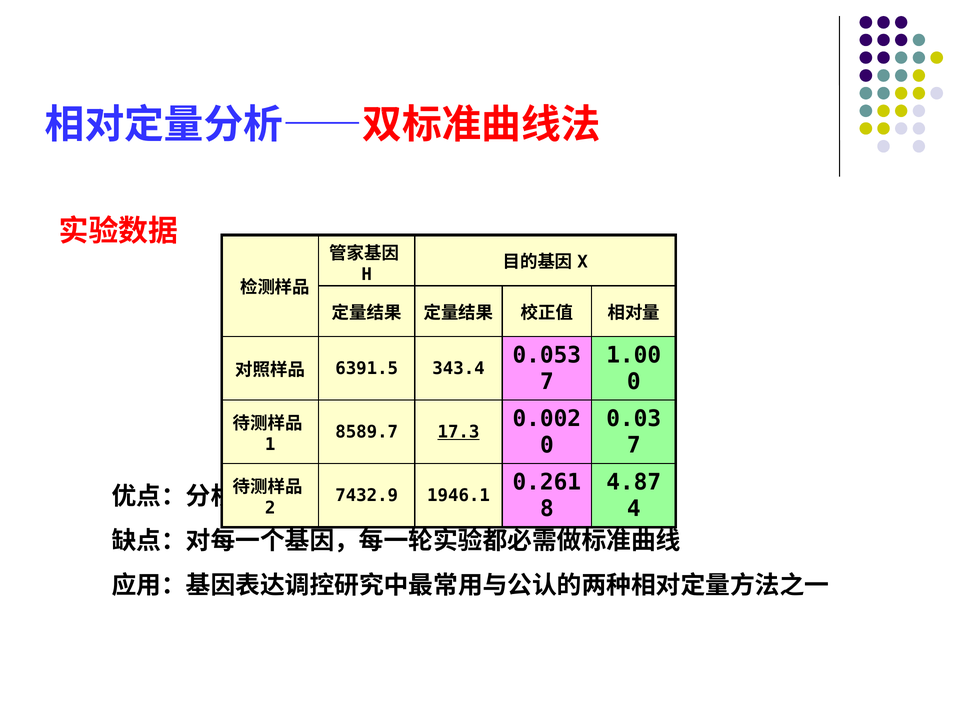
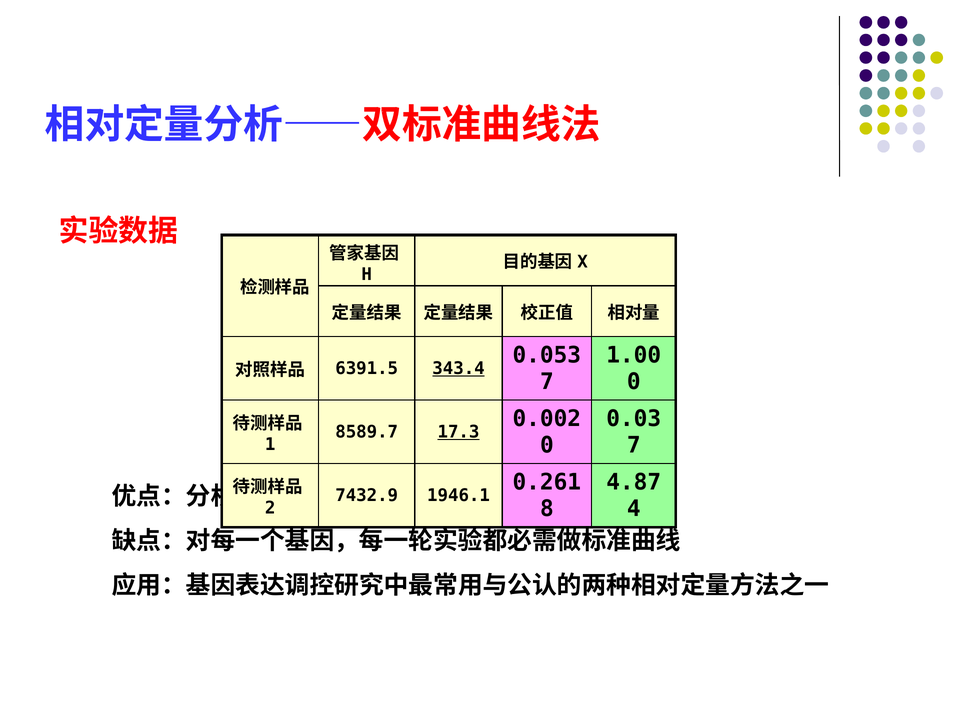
343.4 underline: none -> present (459, 368)
